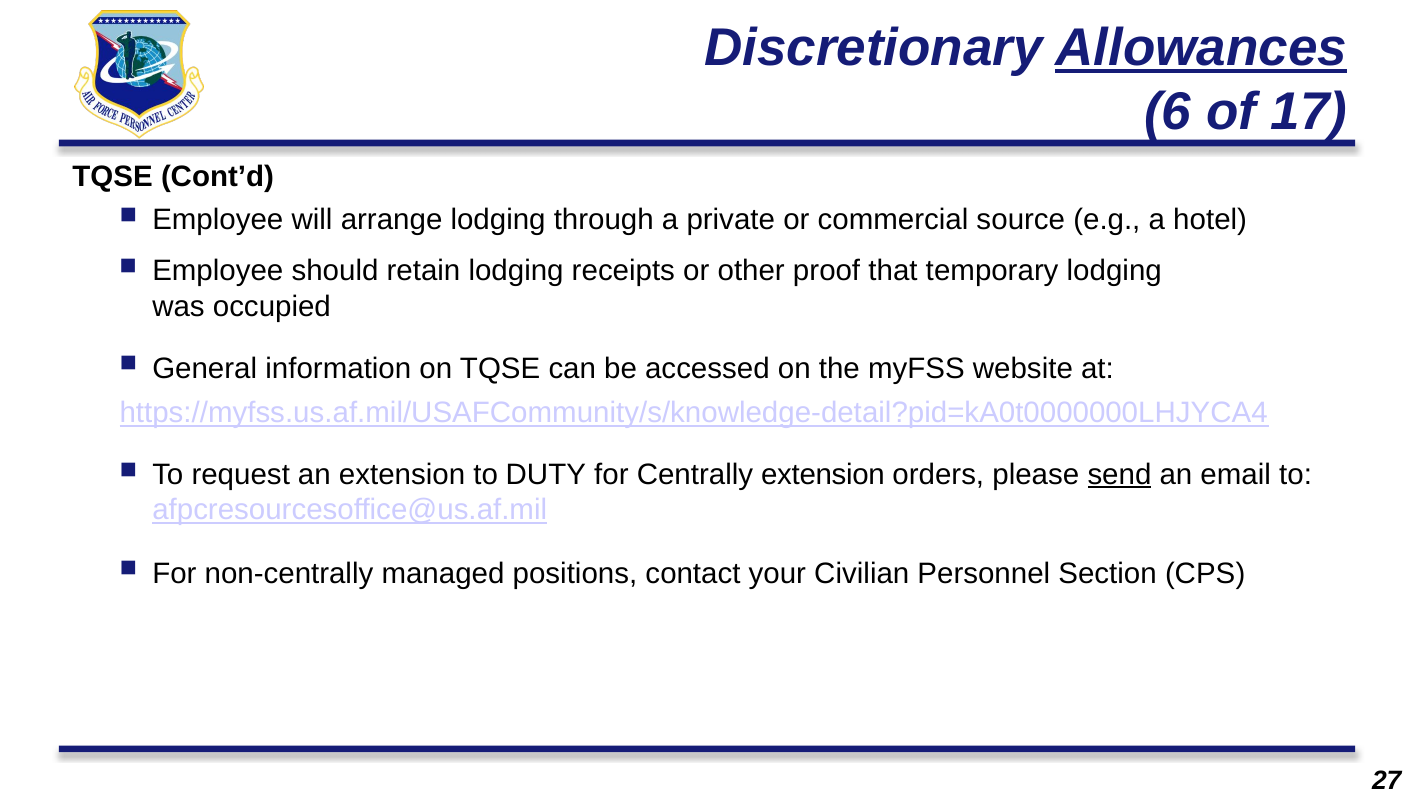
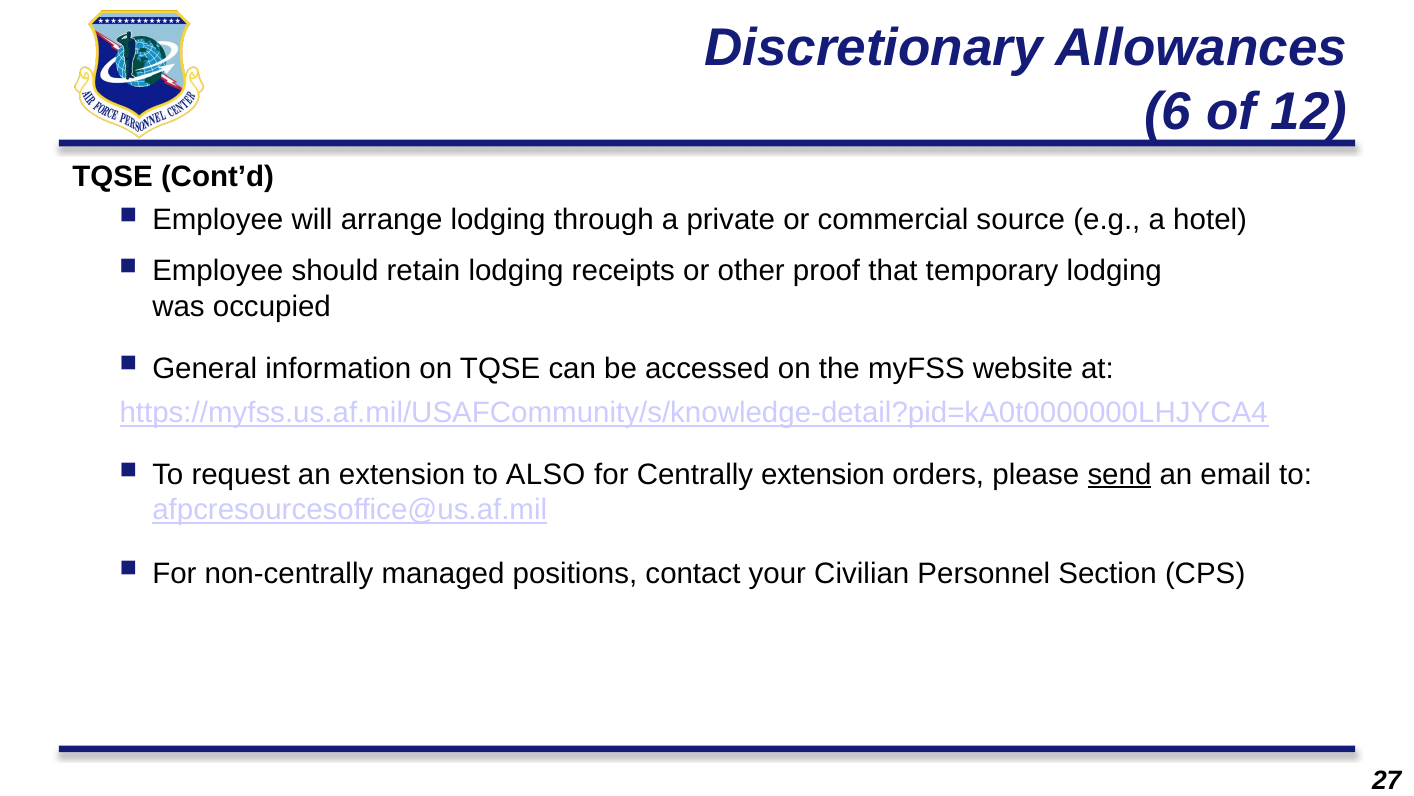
Allowances underline: present -> none (1201, 48)
17: 17 -> 12 (1309, 112)
DUTY: DUTY -> ALSO (546, 474)
